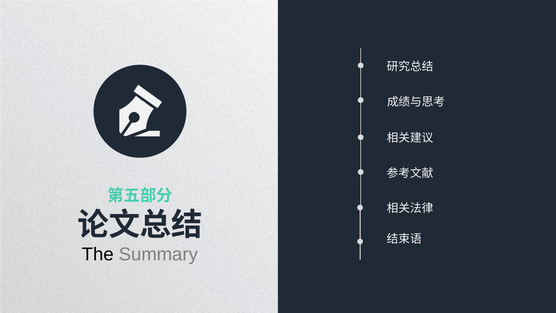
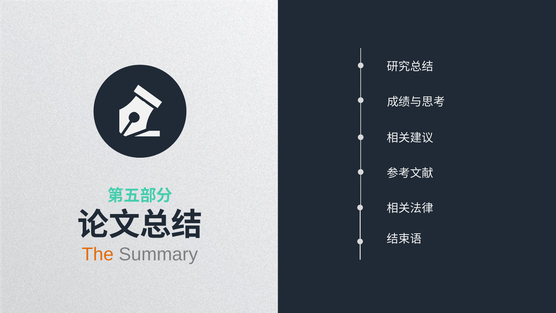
The colour: black -> orange (98, 254)
